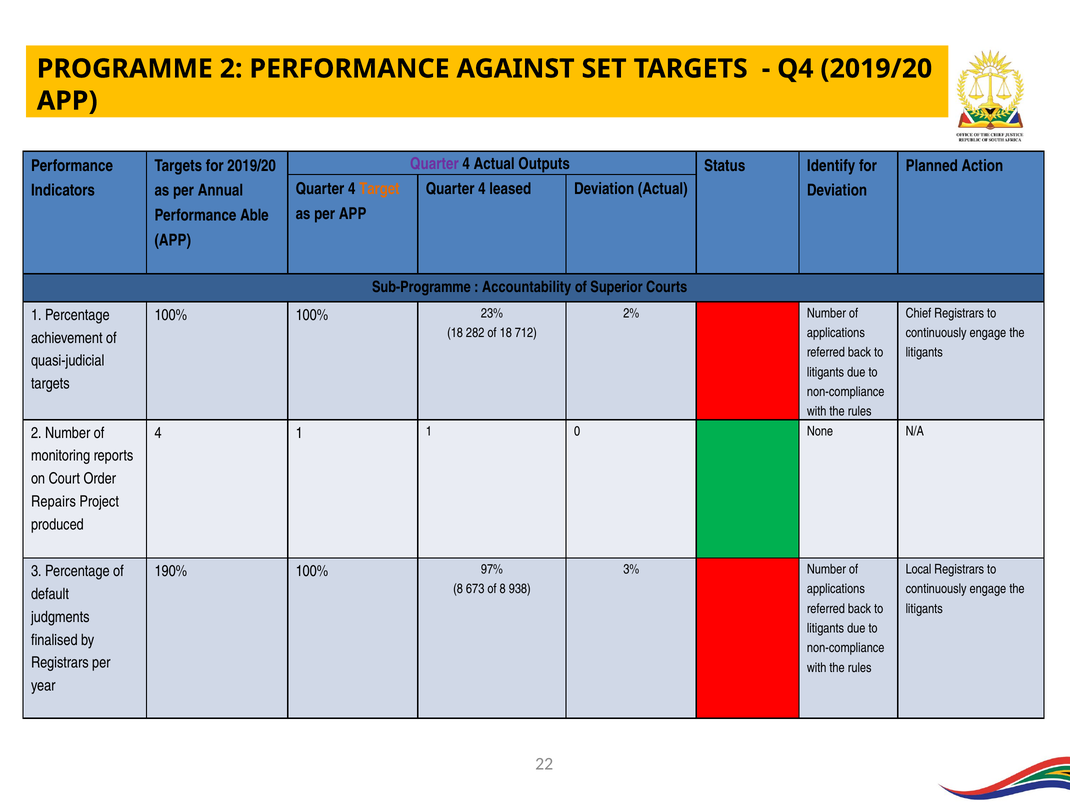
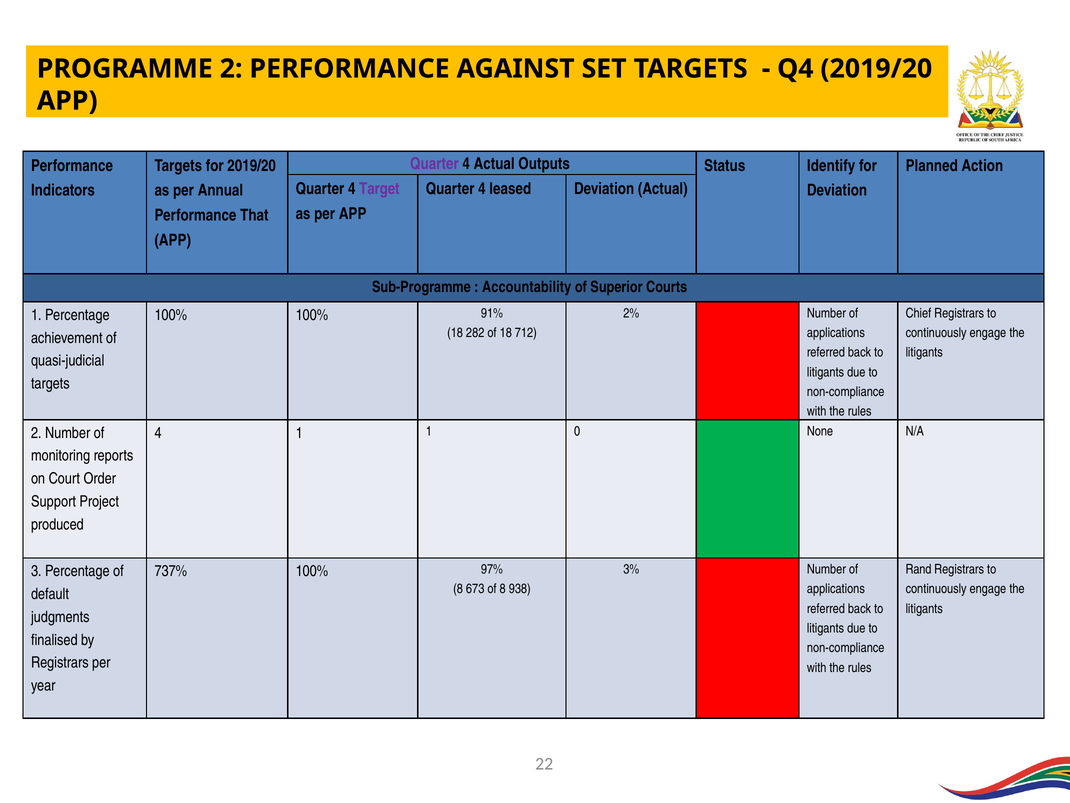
Target colour: orange -> purple (379, 189)
Able: Able -> That (254, 215)
23%: 23% -> 91% (492, 313)
Repairs: Repairs -> Support (54, 501)
Local: Local -> Rand (919, 569)
190%: 190% -> 737% (171, 571)
